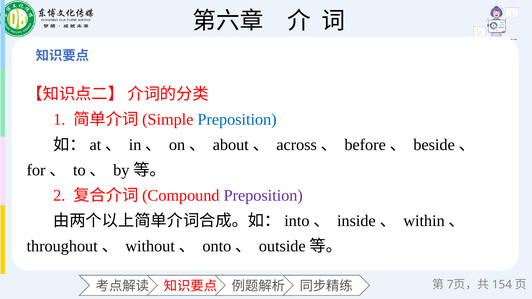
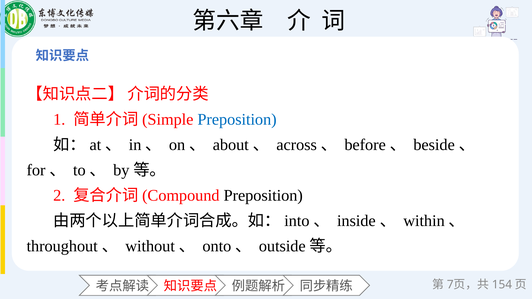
Preposition colour: purple -> black (263, 196)
